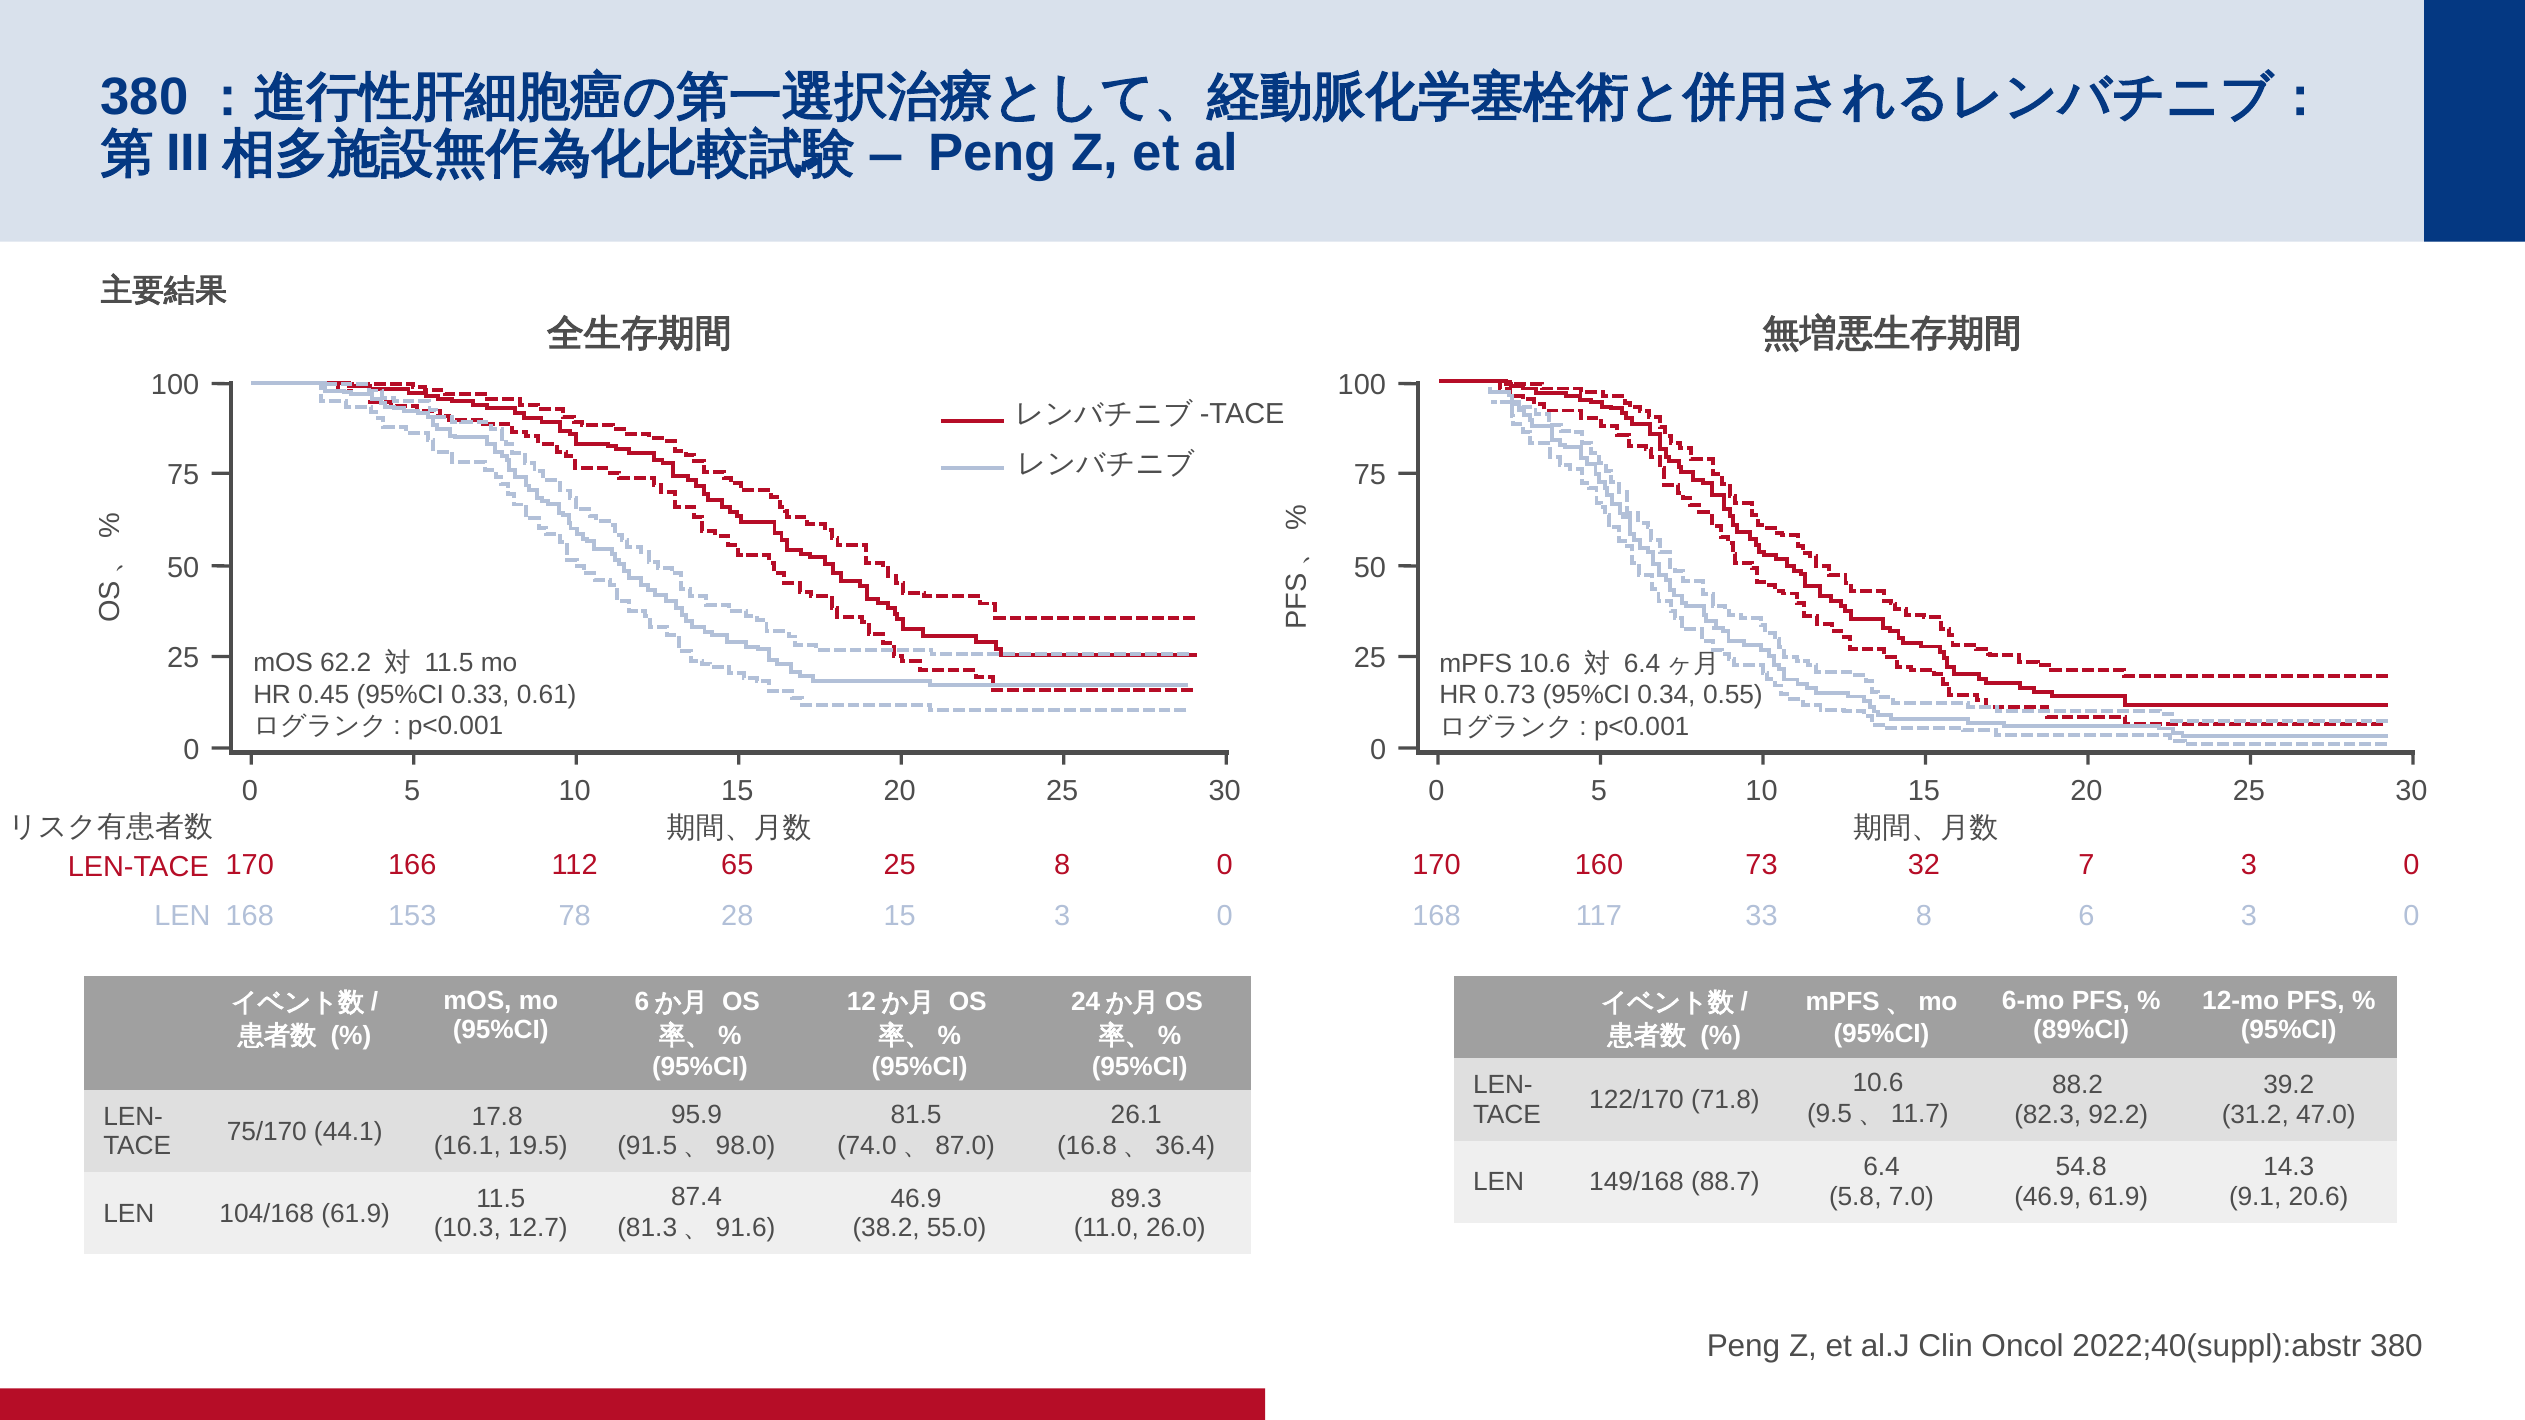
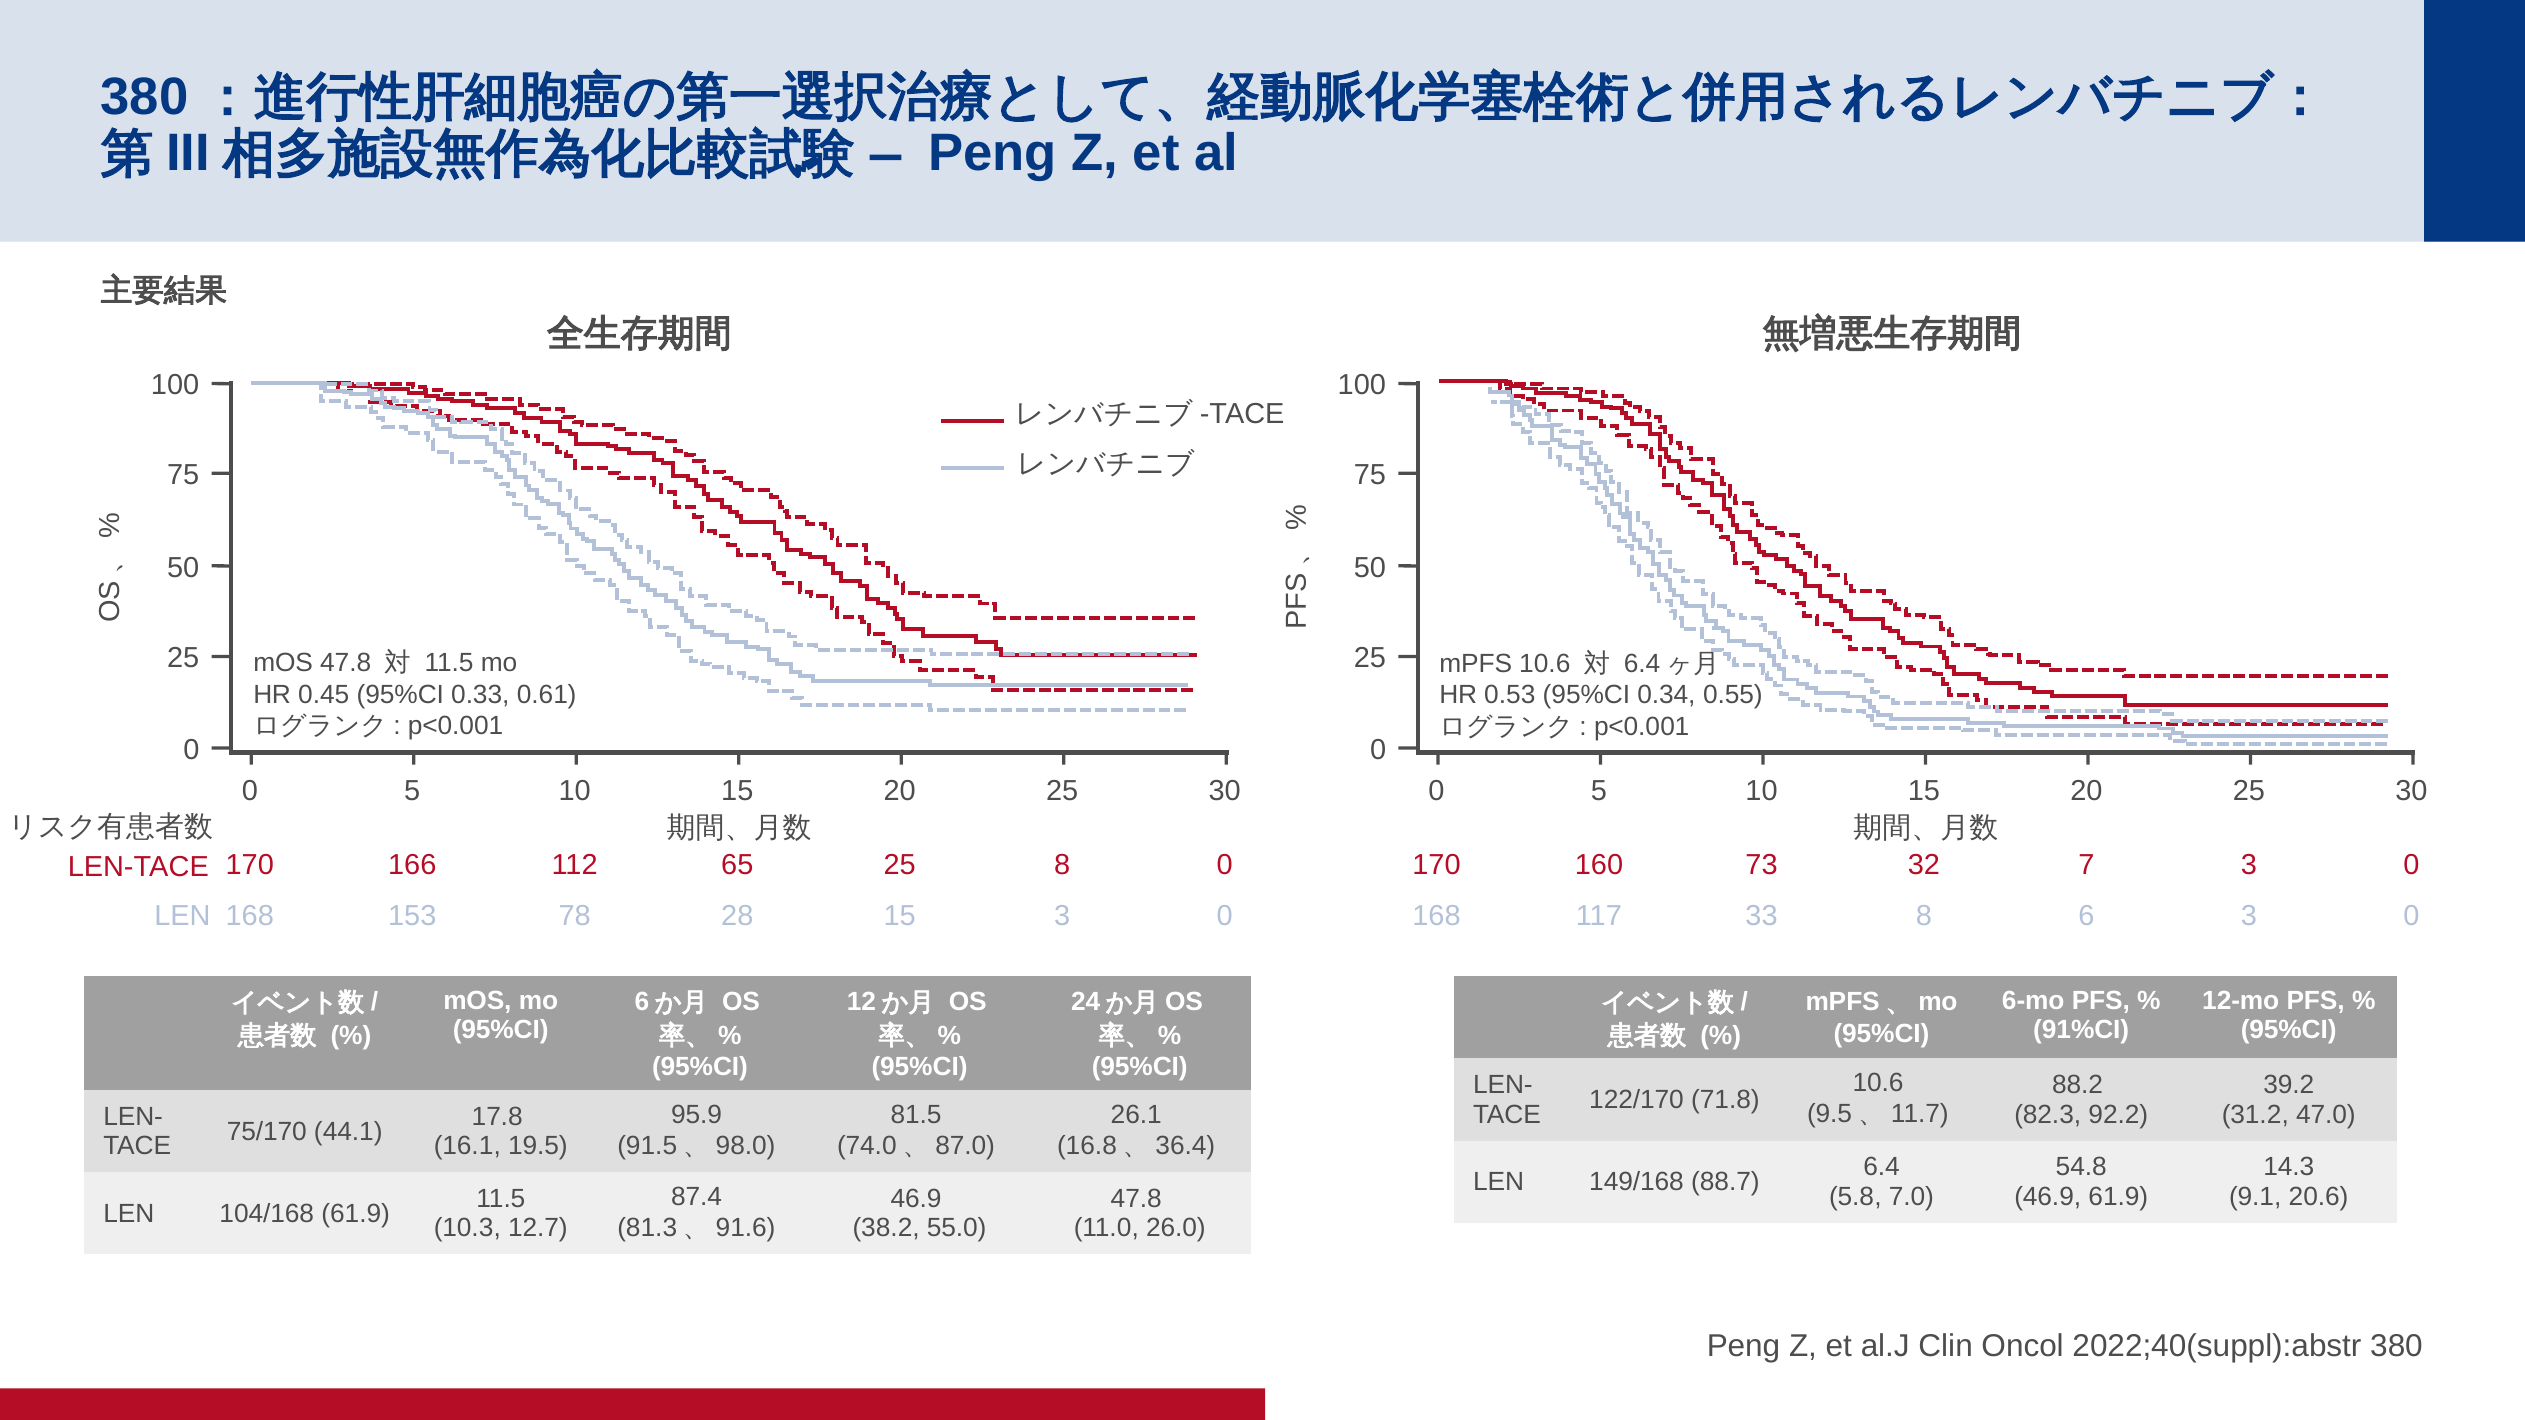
mOS 62.2: 62.2 -> 47.8 (346, 663)
0.73: 0.73 -> 0.53 (1510, 695)
89%CI: 89%CI -> 91%CI (2081, 1030)
89.3: 89.3 -> 47.8 (1136, 1199)
